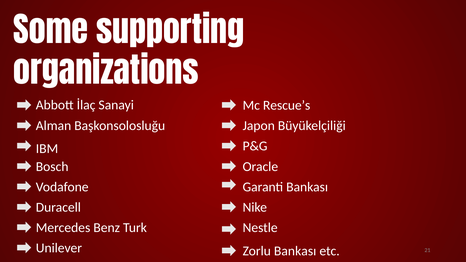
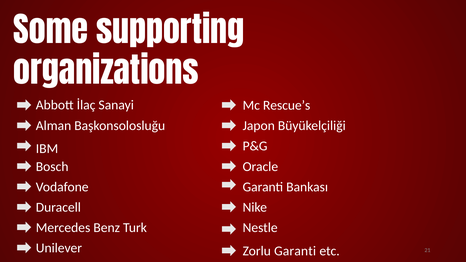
Zorlu Bankası: Bankası -> Garanti (295, 251)
